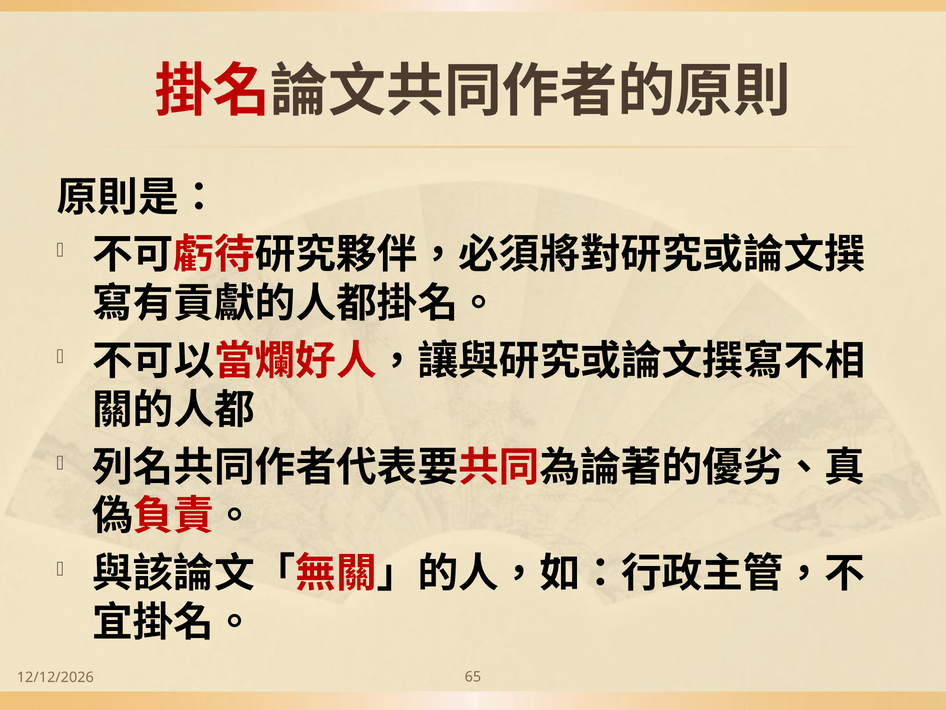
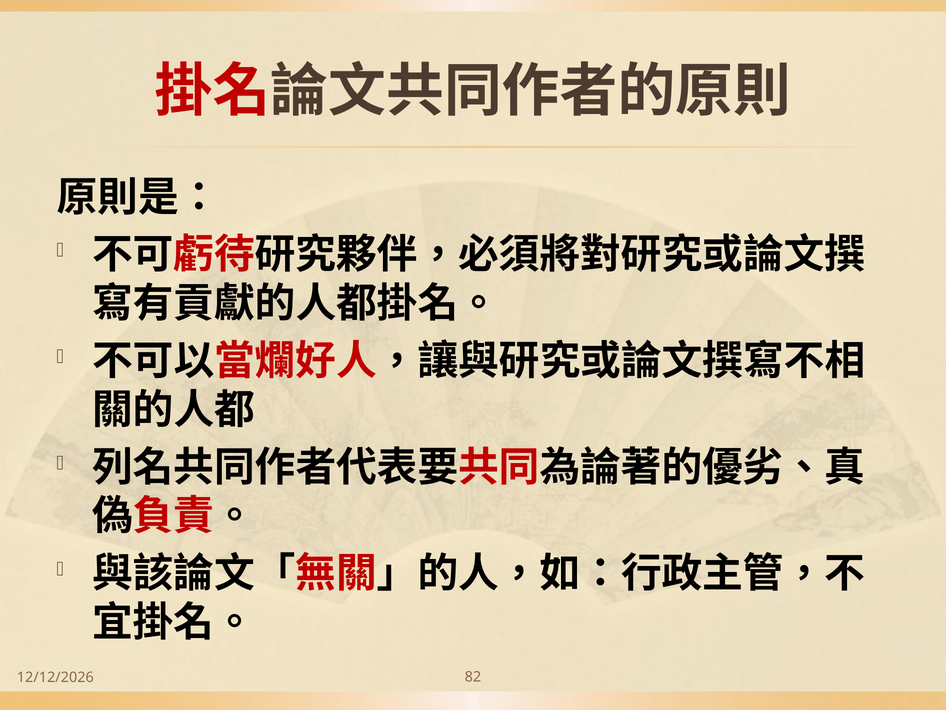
65: 65 -> 82 (473, 677)
